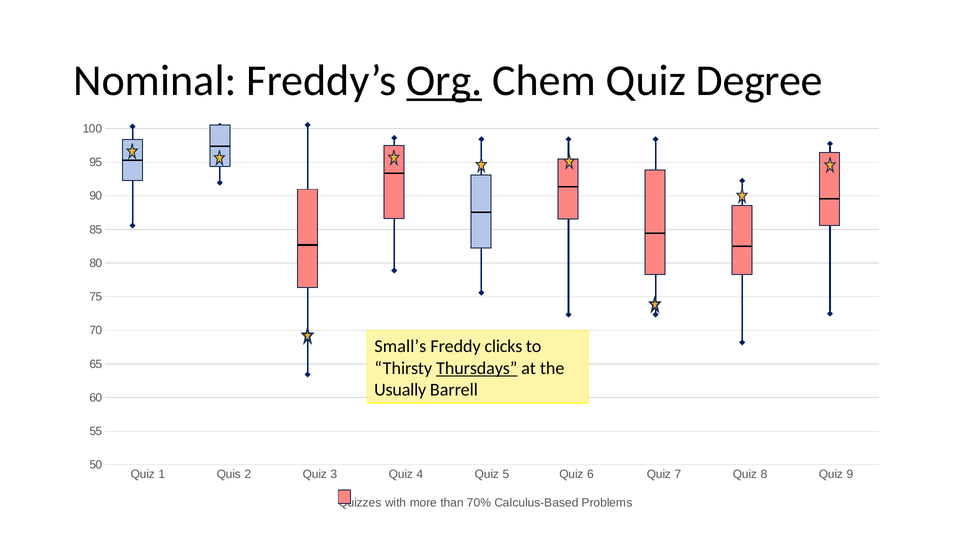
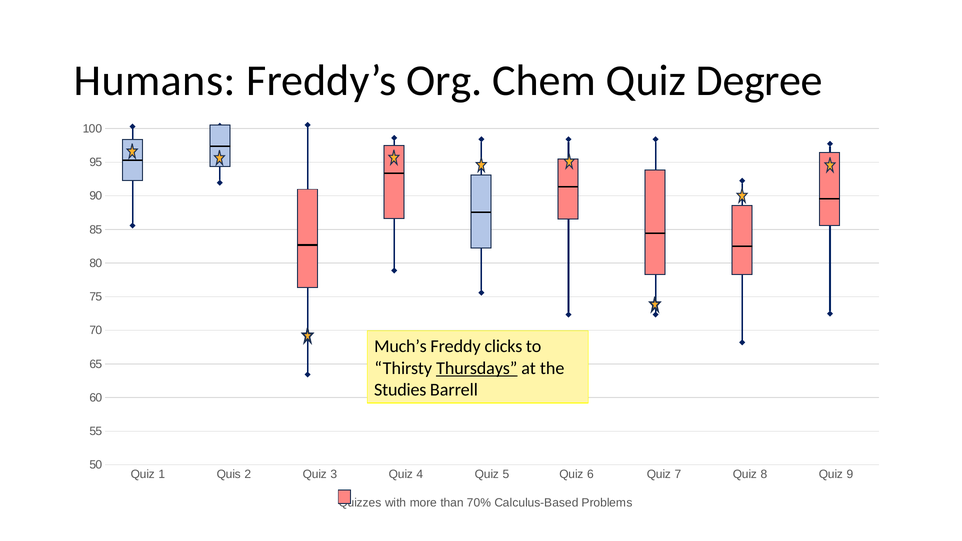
Nominal: Nominal -> Humans (155, 81)
Org underline: present -> none (444, 81)
Small’s: Small’s -> Much’s (400, 347)
Usually: Usually -> Studies (400, 390)
